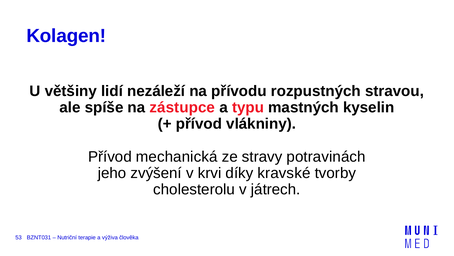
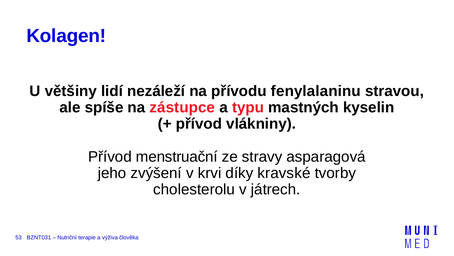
rozpustných: rozpustných -> fenylalaninu (316, 91)
mechanická: mechanická -> menstruační (177, 156)
potravinách: potravinách -> asparagová (326, 156)
